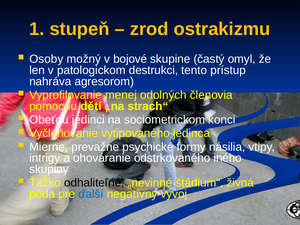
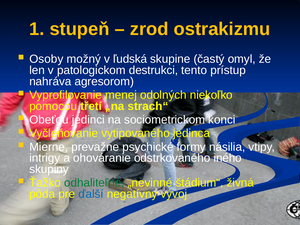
bojové: bojové -> ľudská (130, 59)
členovia: členovia -> niekoľko (211, 95)
dětí: dětí -> třetí (91, 106)
odhaliteľné colour: black -> green (94, 183)
